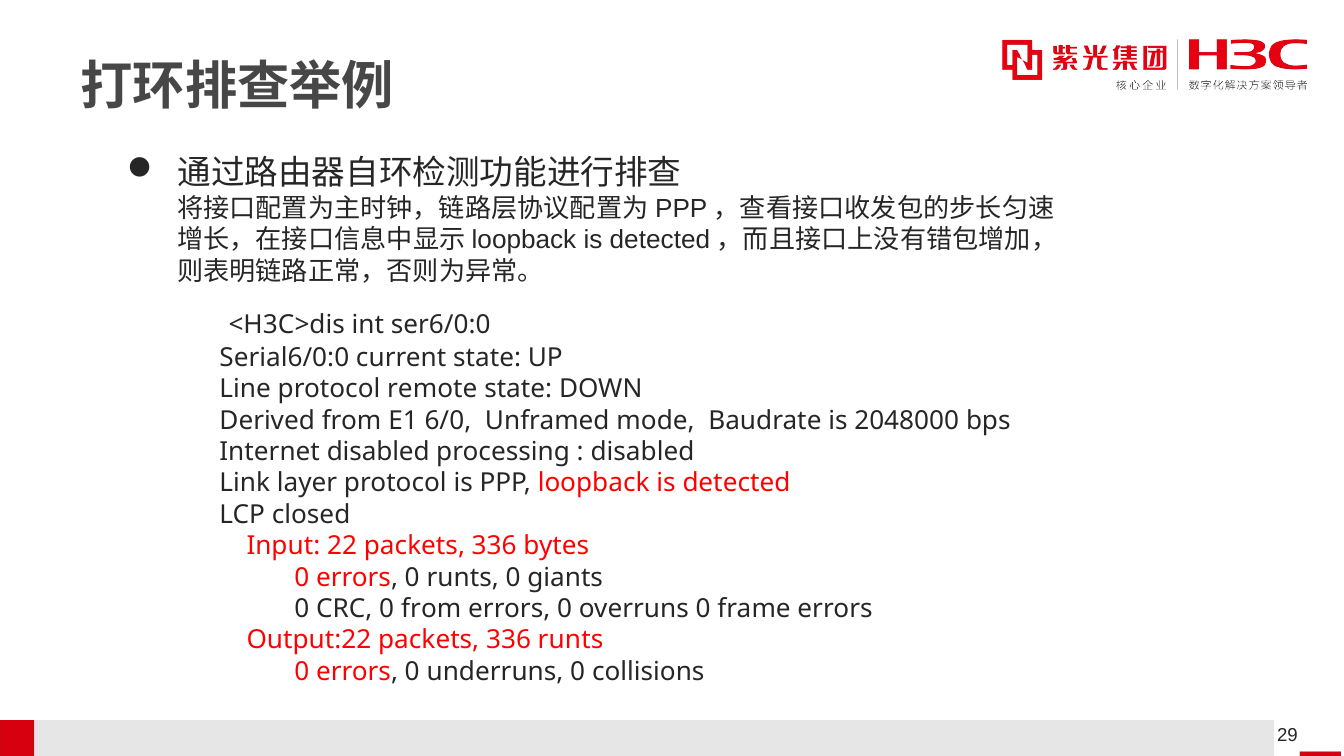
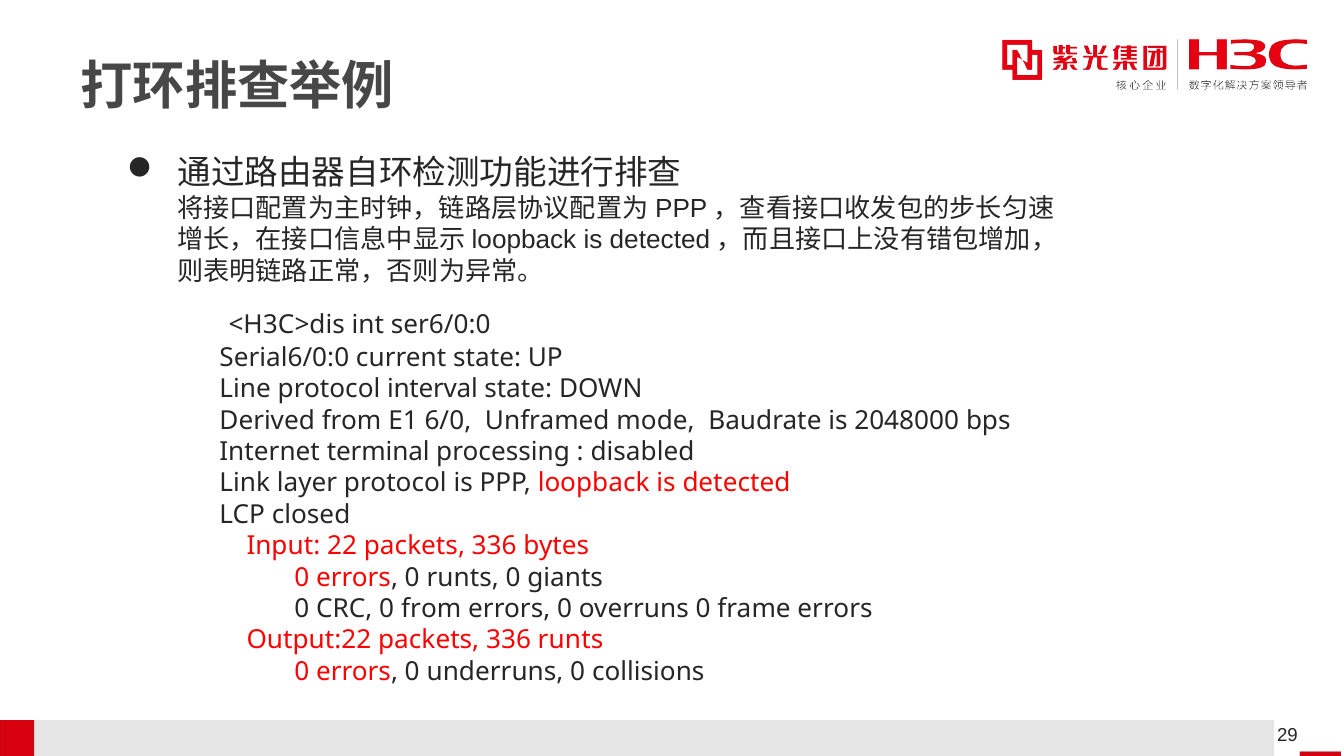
remote: remote -> interval (432, 389)
Internet disabled: disabled -> terminal (378, 452)
